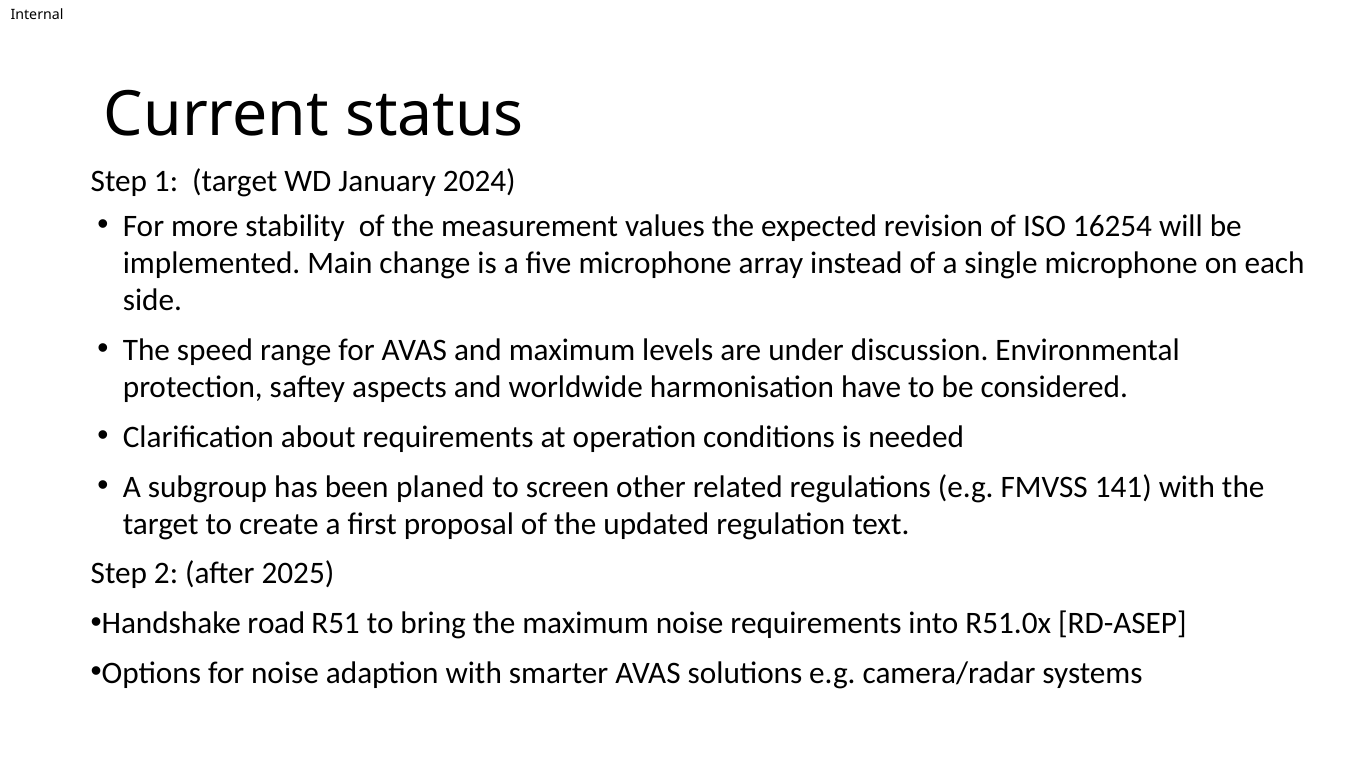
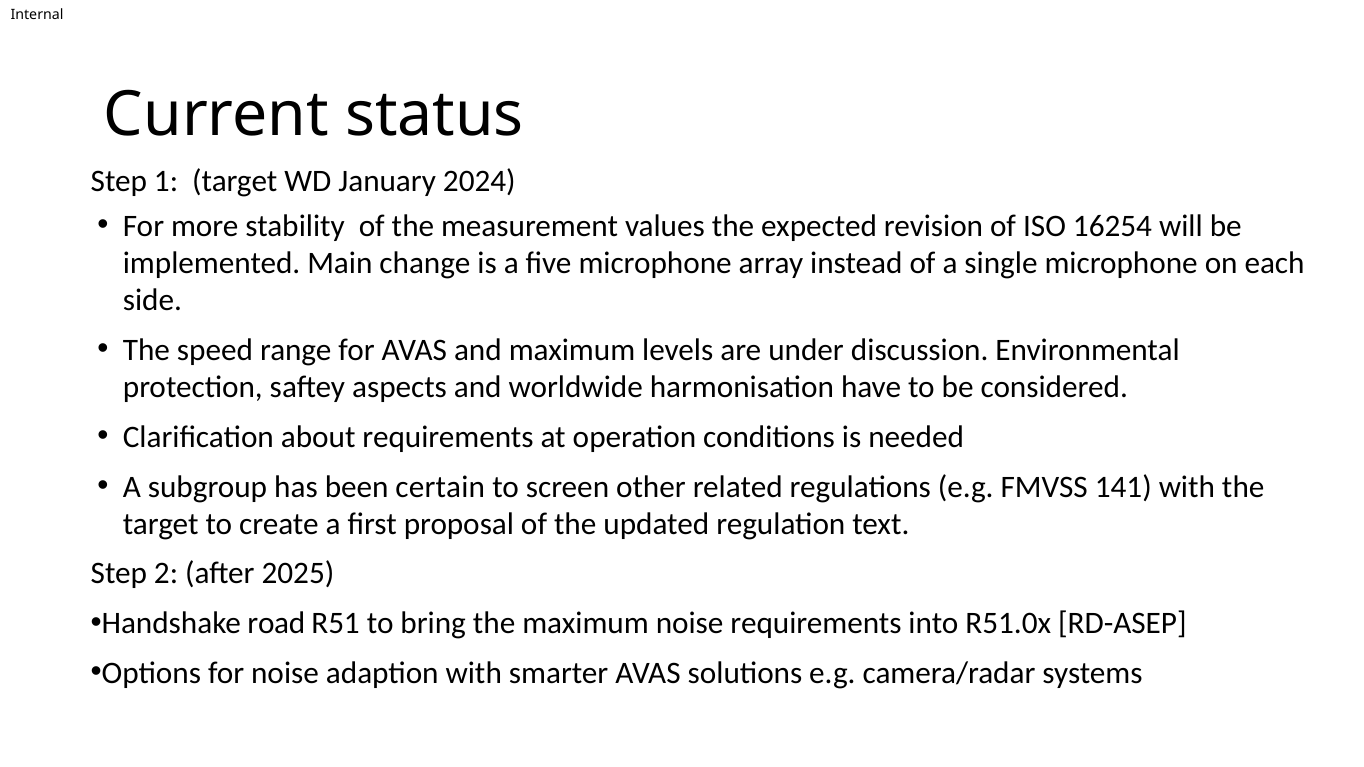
planed: planed -> certain (440, 487)
